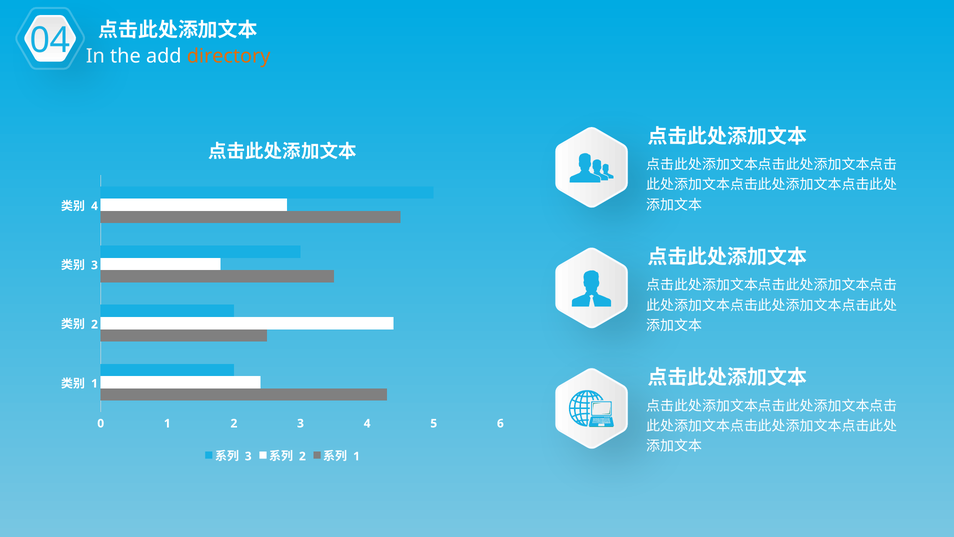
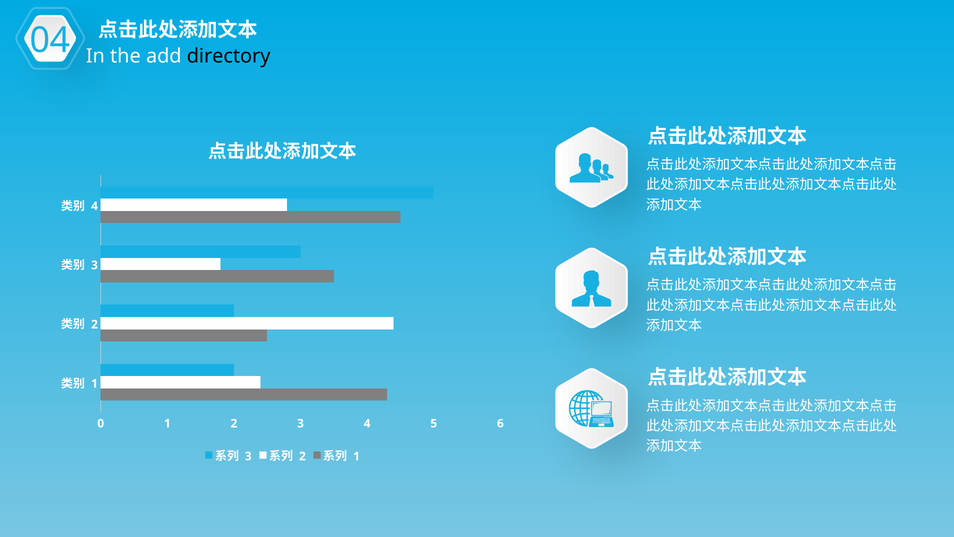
directory colour: orange -> black (229, 56)
